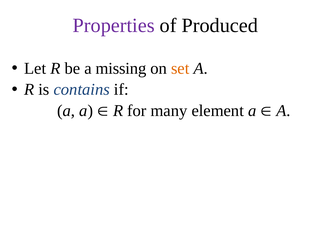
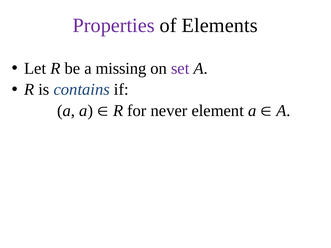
Produced: Produced -> Elements (220, 25)
set colour: orange -> purple (180, 68)
many: many -> never (169, 111)
